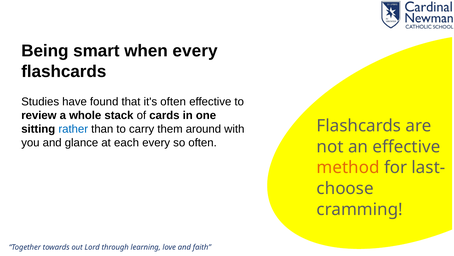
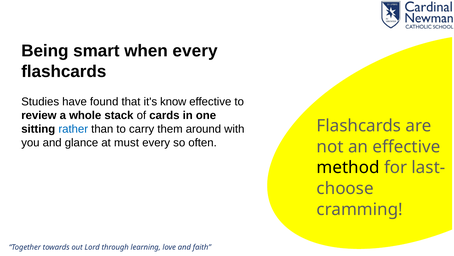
it's often: often -> know (173, 102)
each: each -> must (127, 142)
method colour: orange -> black (348, 167)
